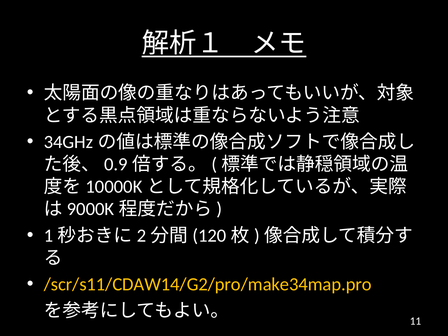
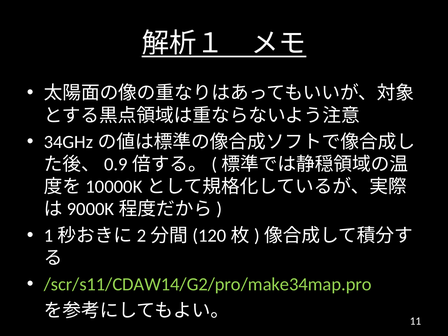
/scr/s11/CDAW14/G2/pro/make34map.pro colour: yellow -> light green (208, 284)
